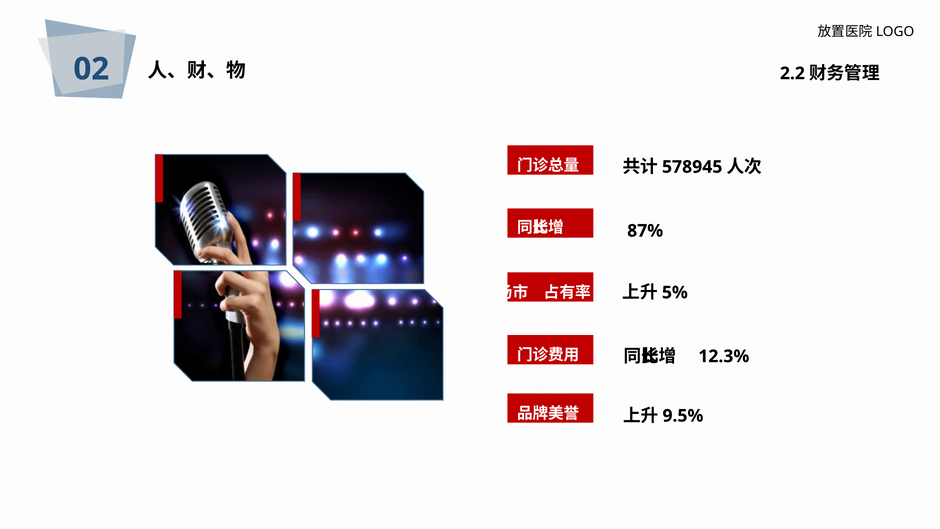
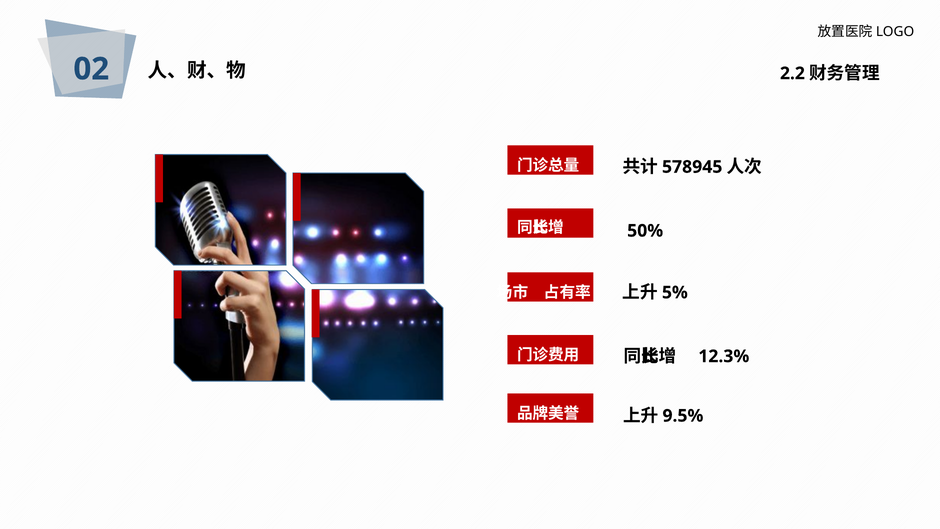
87%: 87% -> 50% (645, 231)
